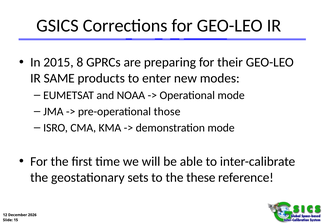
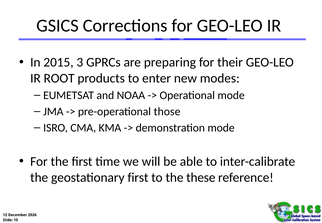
8: 8 -> 3 (80, 62)
SAME: SAME -> ROOT (59, 78)
geostationary sets: sets -> first (138, 177)
